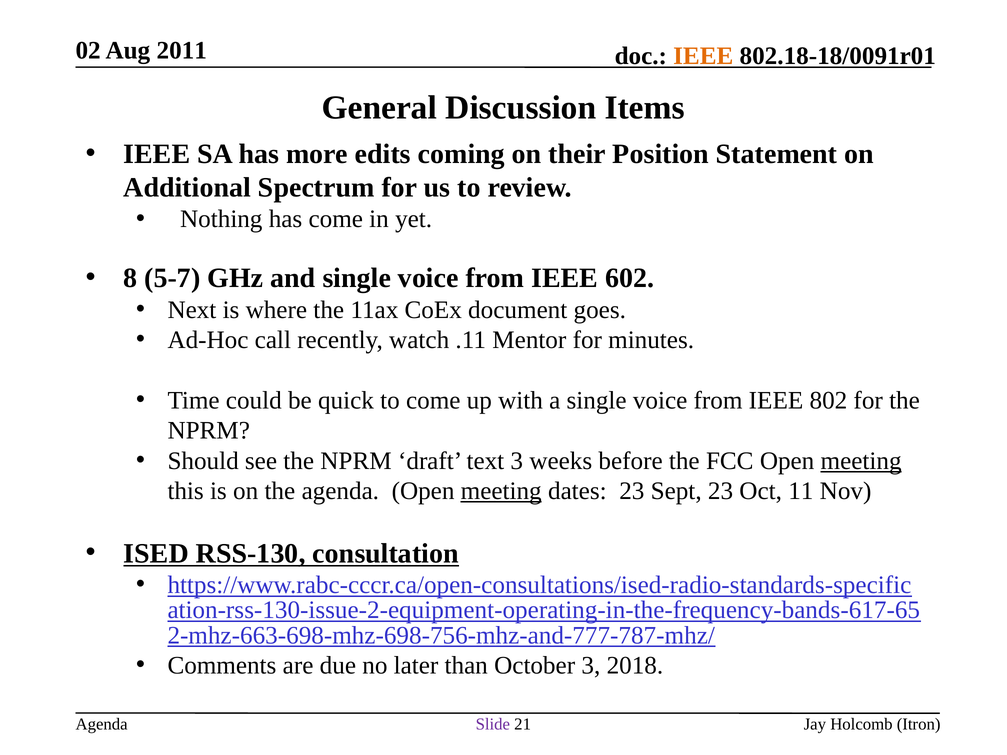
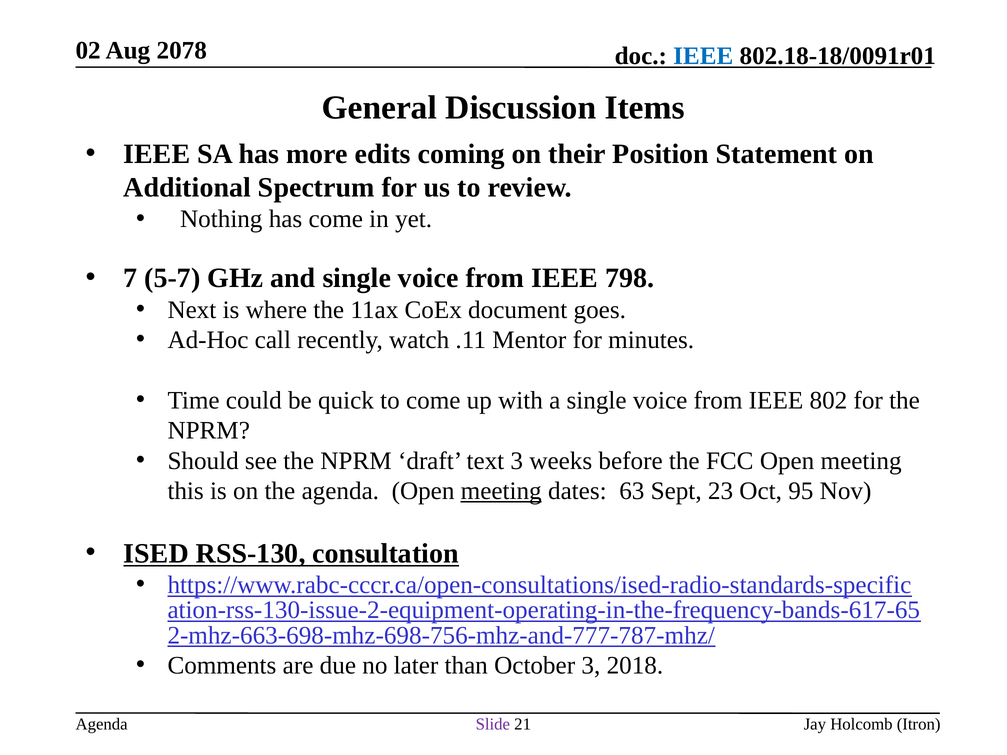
2011: 2011 -> 2078 (182, 50)
IEEE colour: orange -> blue (703, 56)
8: 8 -> 7 (130, 278)
602: 602 -> 798 (630, 278)
meeting underline: present -> none (861, 461)
dates 23: 23 -> 63 (632, 491)
11: 11 -> 95 (801, 491)
